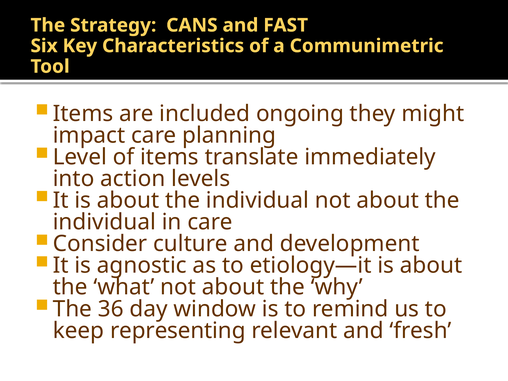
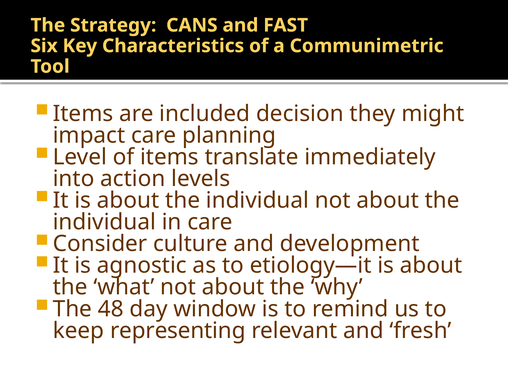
ongoing: ongoing -> decision (300, 114)
36: 36 -> 48 (111, 309)
